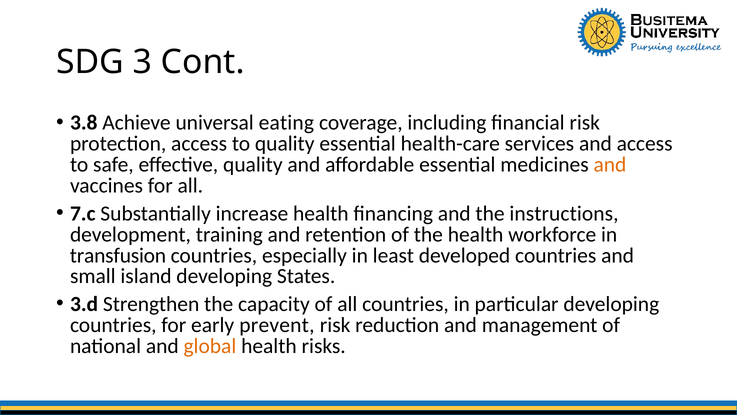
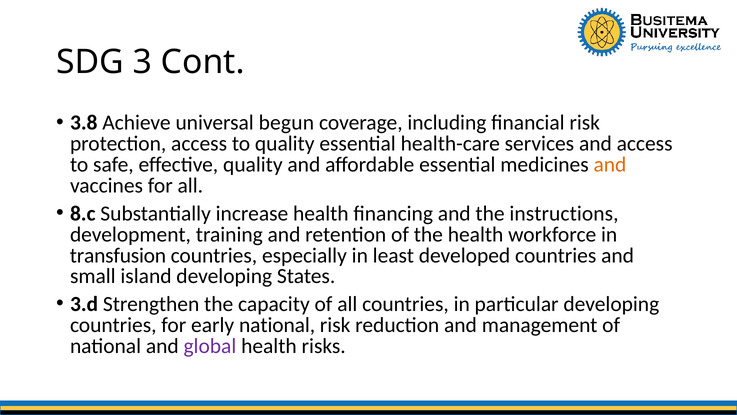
eating: eating -> begun (286, 123)
7.c: 7.c -> 8.c (83, 213)
early prevent: prevent -> national (277, 325)
global colour: orange -> purple (210, 346)
